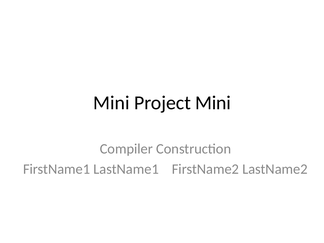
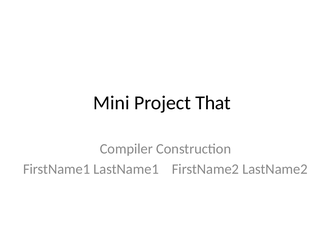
Project Mini: Mini -> That (213, 103)
